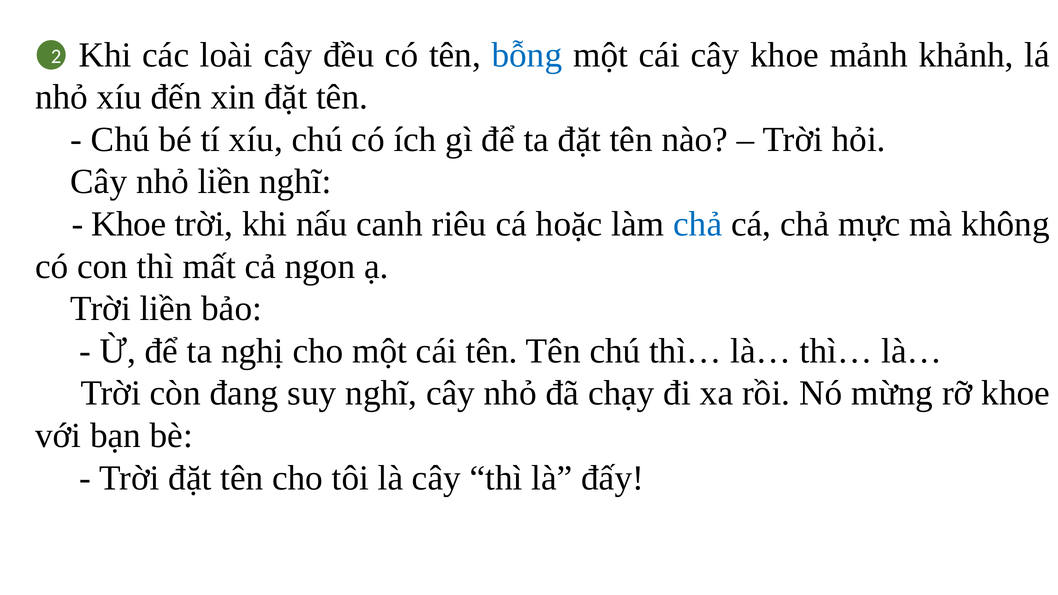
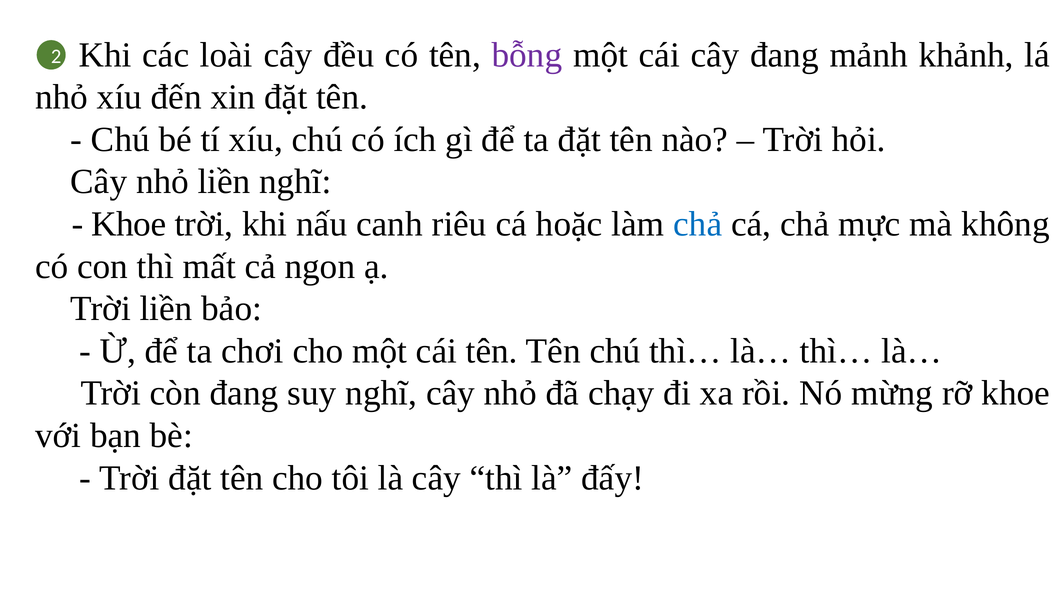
bỗng colour: blue -> purple (527, 55)
cây khoe: khoe -> đang (785, 55)
nghị: nghị -> chơi (252, 351)
